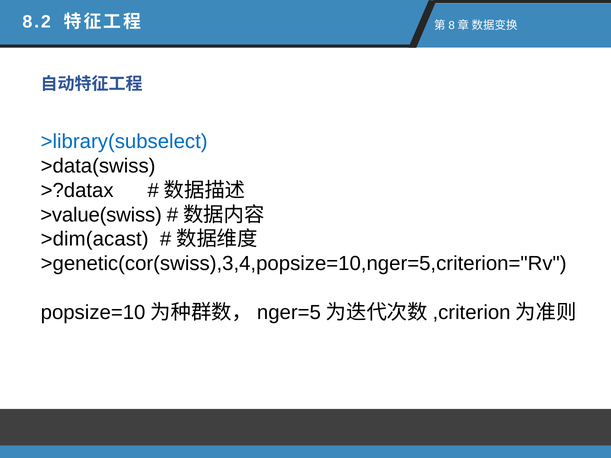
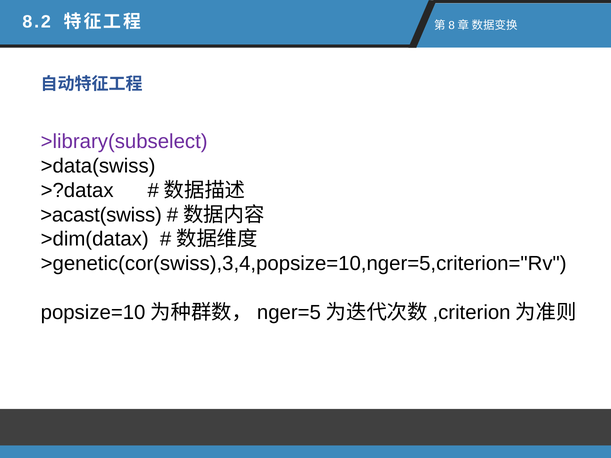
>library(subselect colour: blue -> purple (124, 142)
>value(swiss: >value(swiss -> >acast(swiss (101, 215)
>dim(acast: >dim(acast -> >dim(datax (95, 239)
